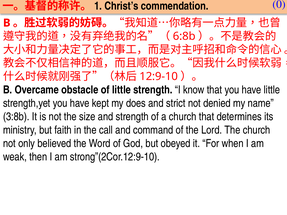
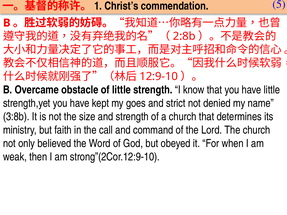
0: 0 -> 5 (279, 4)
6:8b: 6:8b -> 2:8b (184, 36)
does: does -> goes (136, 103)
